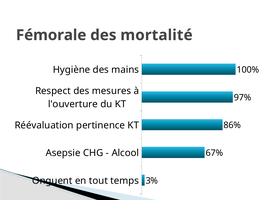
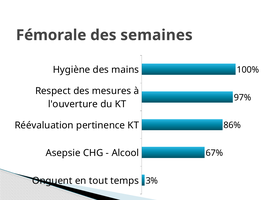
mortalité: mortalité -> semaines (156, 35)
